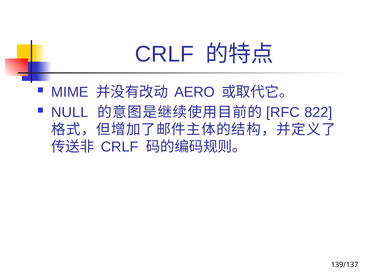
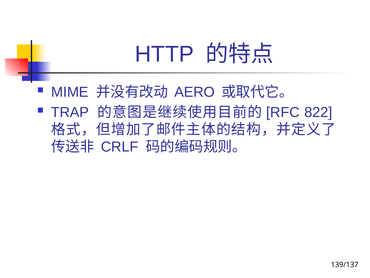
CRLF: CRLF -> HTTP (164, 54)
NULL: NULL -> TRAP (70, 112)
